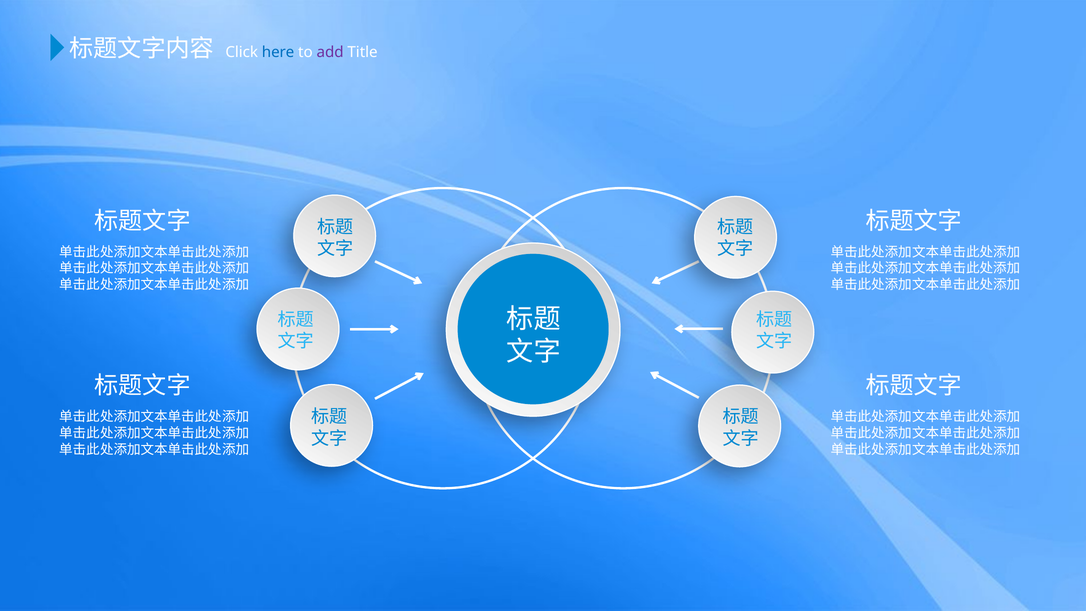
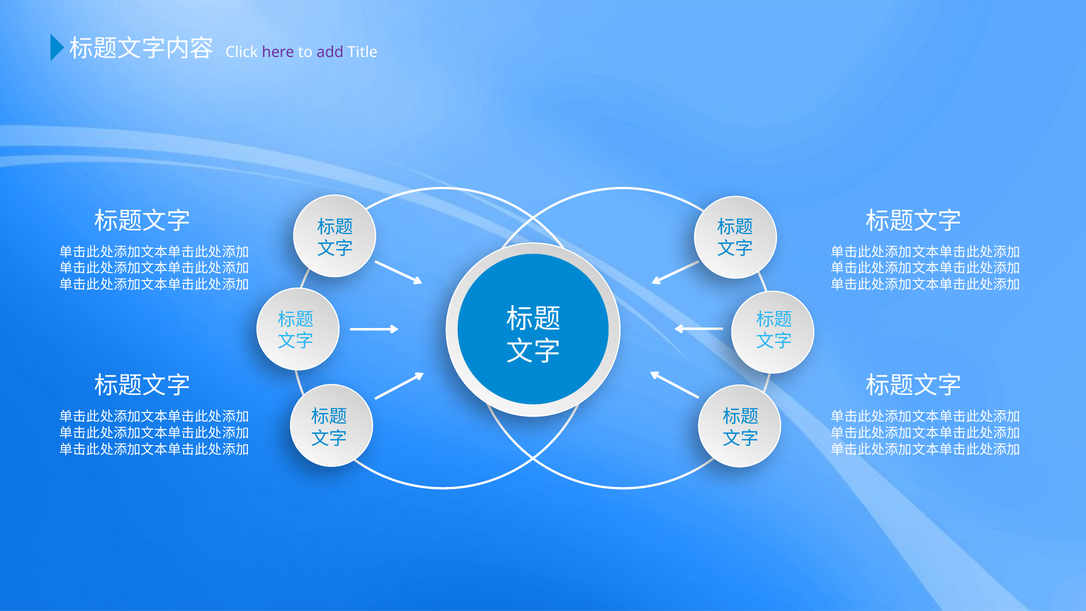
here colour: blue -> purple (278, 52)
